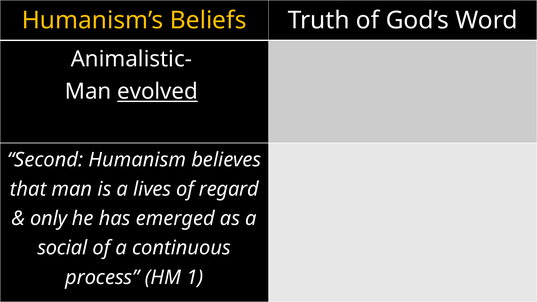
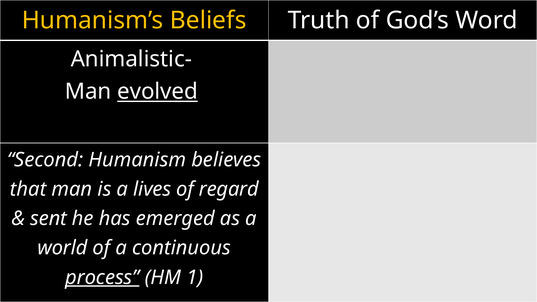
only: only -> sent (49, 219)
social: social -> world (62, 248)
process underline: none -> present (102, 277)
